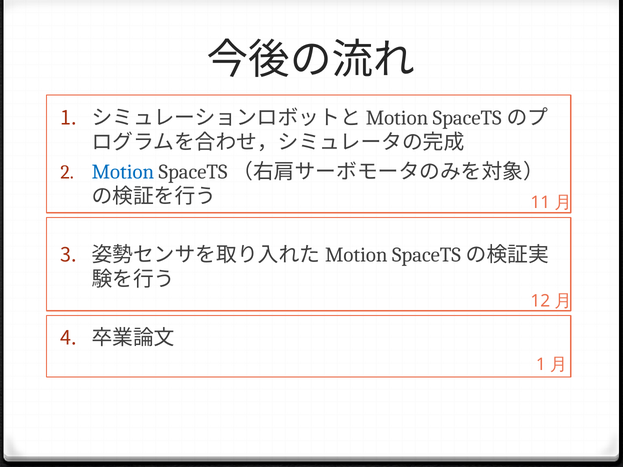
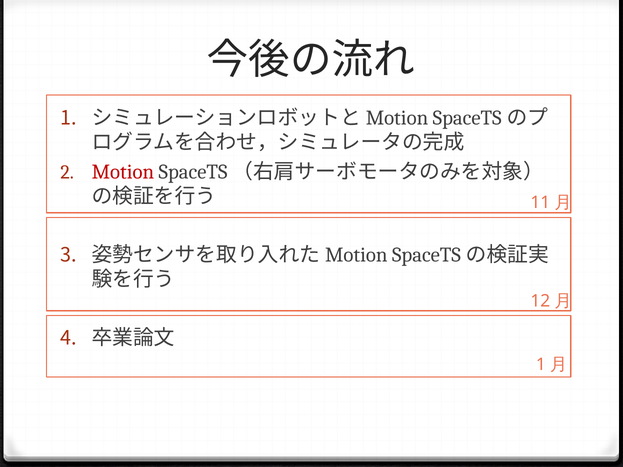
Motion colour: blue -> red (123, 172)
